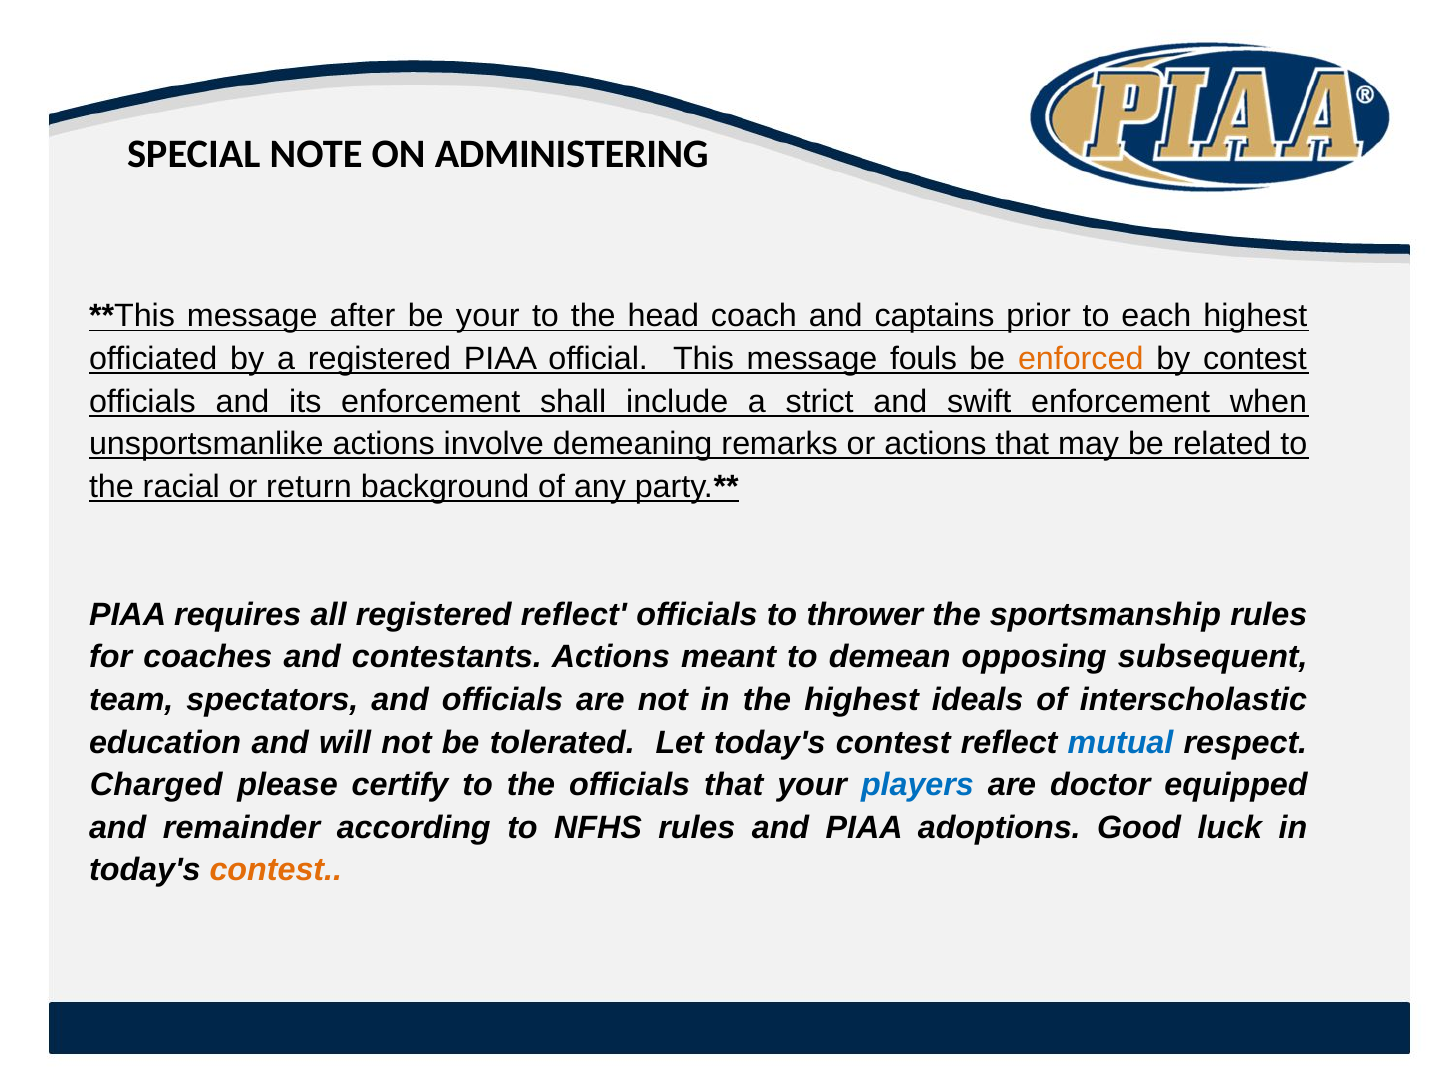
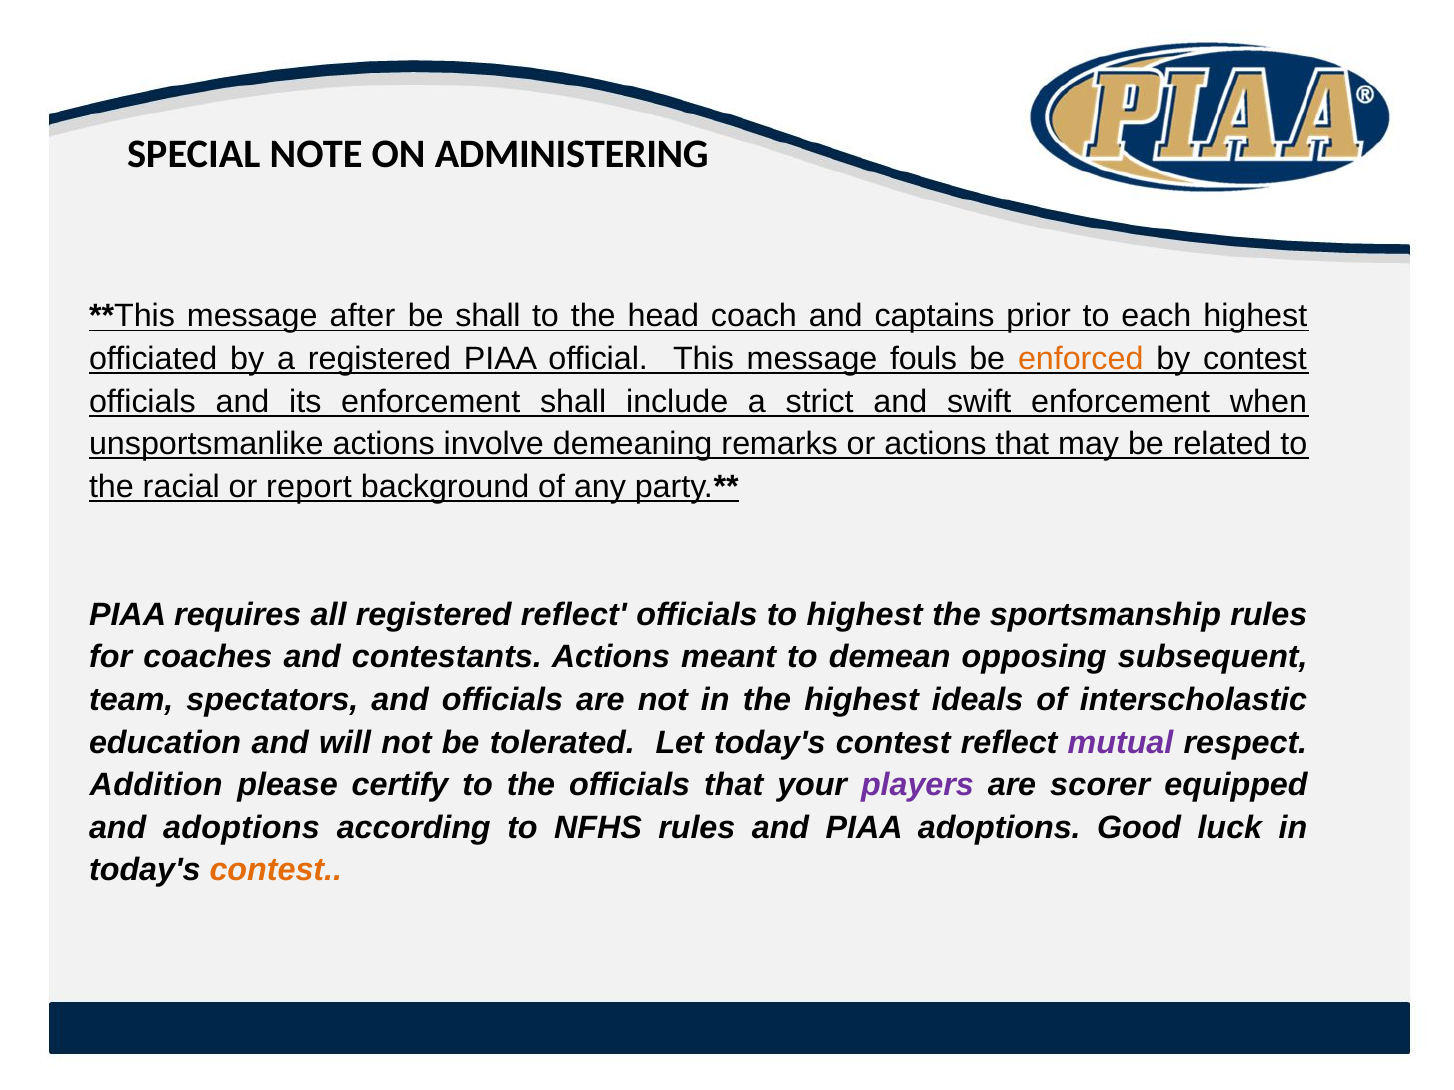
be your: your -> shall (488, 316)
return: return -> report (309, 487)
to thrower: thrower -> highest (865, 615)
mutual colour: blue -> purple (1121, 743)
Charged: Charged -> Addition (156, 785)
players colour: blue -> purple (917, 785)
doctor: doctor -> scorer (1100, 785)
and remainder: remainder -> adoptions (241, 828)
